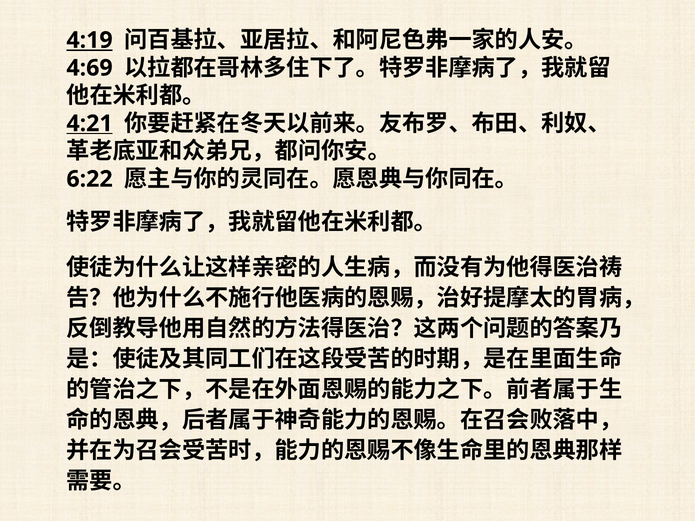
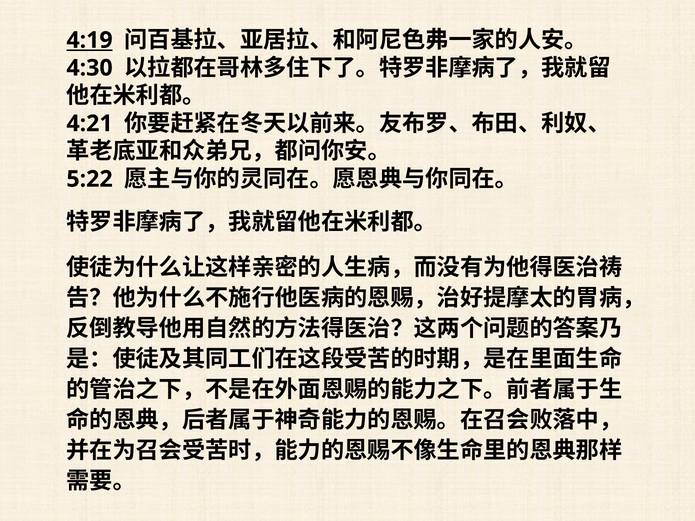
4:69: 4:69 -> 4:30 (90, 68)
4:21 underline: present -> none (90, 124)
6:22: 6:22 -> 5:22 (90, 179)
